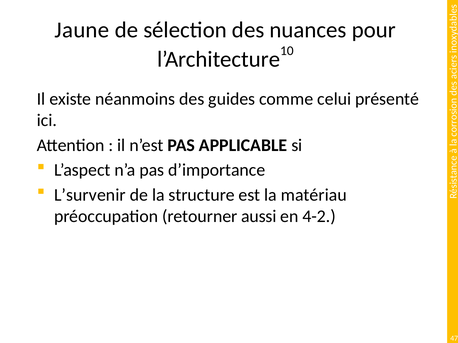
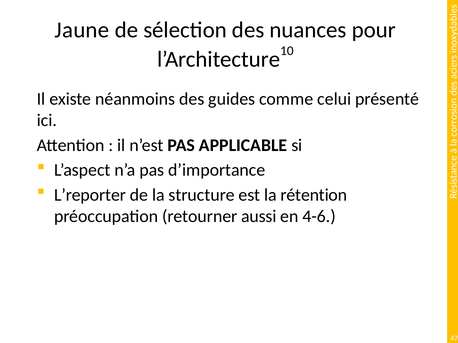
L’survenir: L’survenir -> L’reporter (90, 195)
matériau: matériau -> rétention (314, 195)
4-2: 4-2 -> 4-6 (319, 217)
